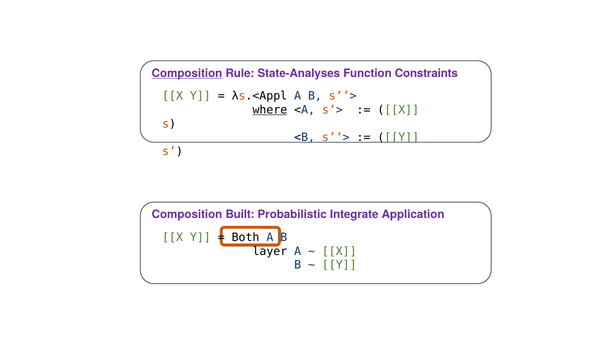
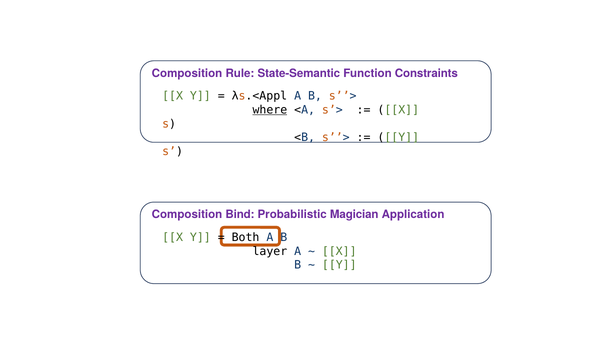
Composition underline: present -> none (187, 73)
State-Analyses: State-Analyses -> State-Semantic (299, 73)
Built: Built -> Bind (240, 214)
Integrate: Integrate -> Magician (354, 214)
